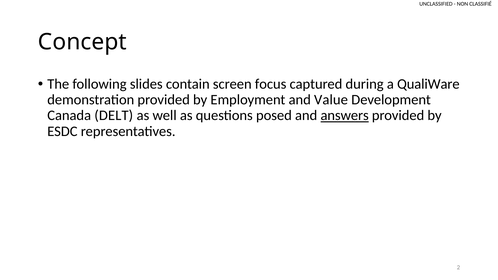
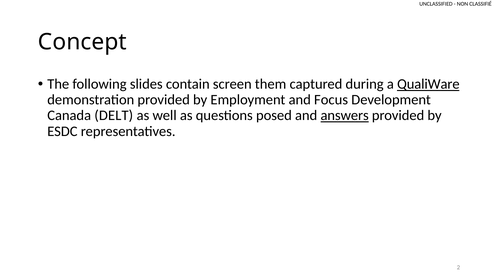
focus: focus -> them (271, 84)
QualiWare underline: none -> present (428, 84)
Value: Value -> Focus (331, 100)
